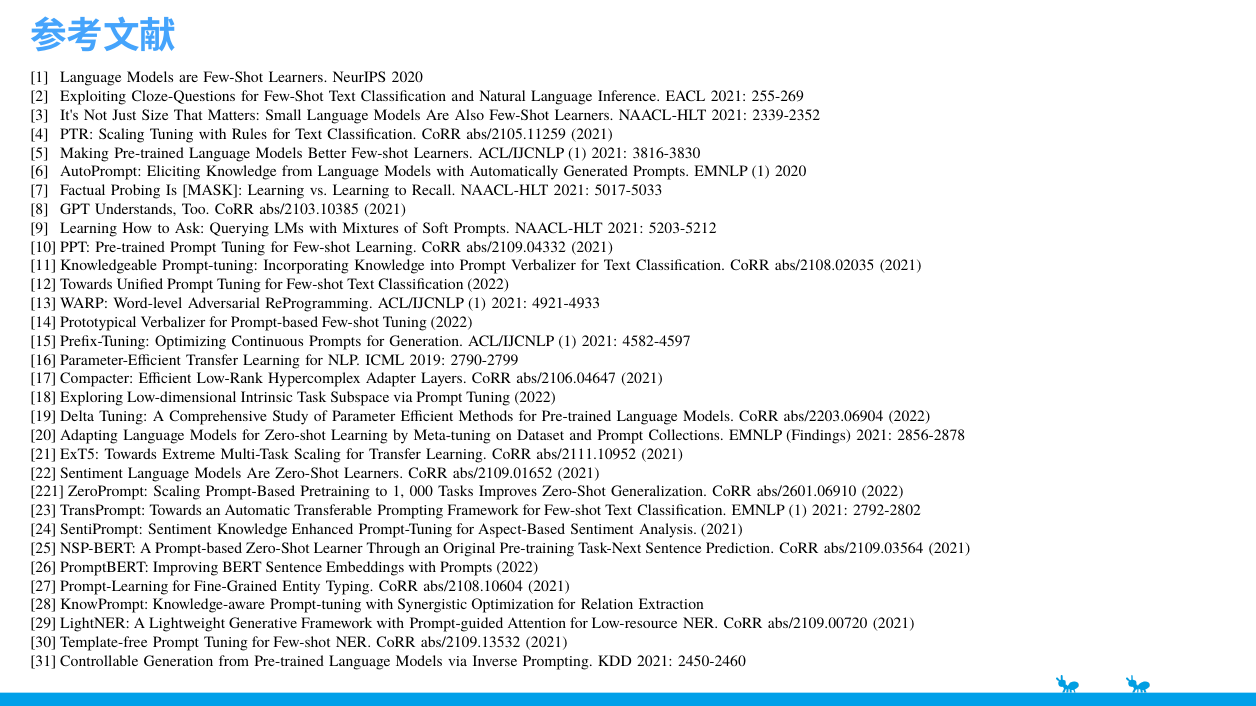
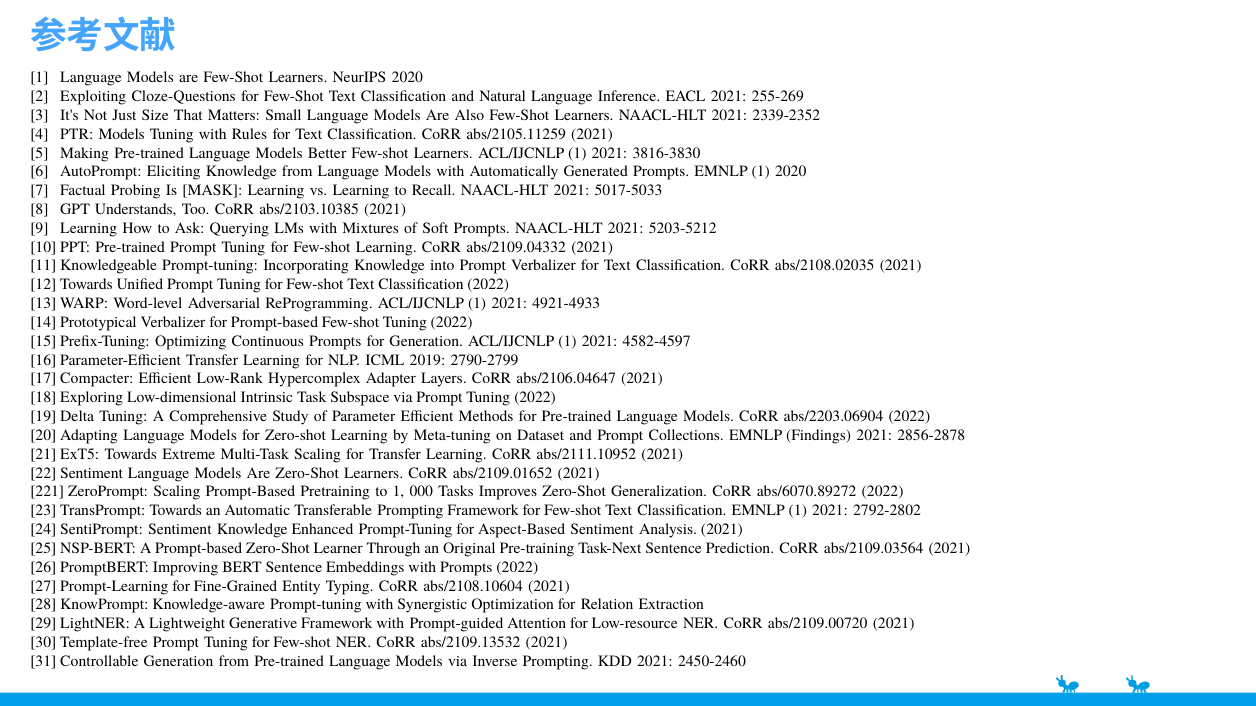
PTR Scaling: Scaling -> Models (122, 134)
abs/2601.06910: abs/2601.06910 -> abs/6070.89272 (807, 492)
